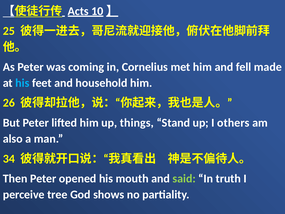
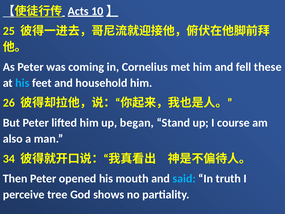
made: made -> these (268, 67)
things: things -> began (137, 123)
others: others -> course (233, 123)
said colour: light green -> light blue (184, 178)
